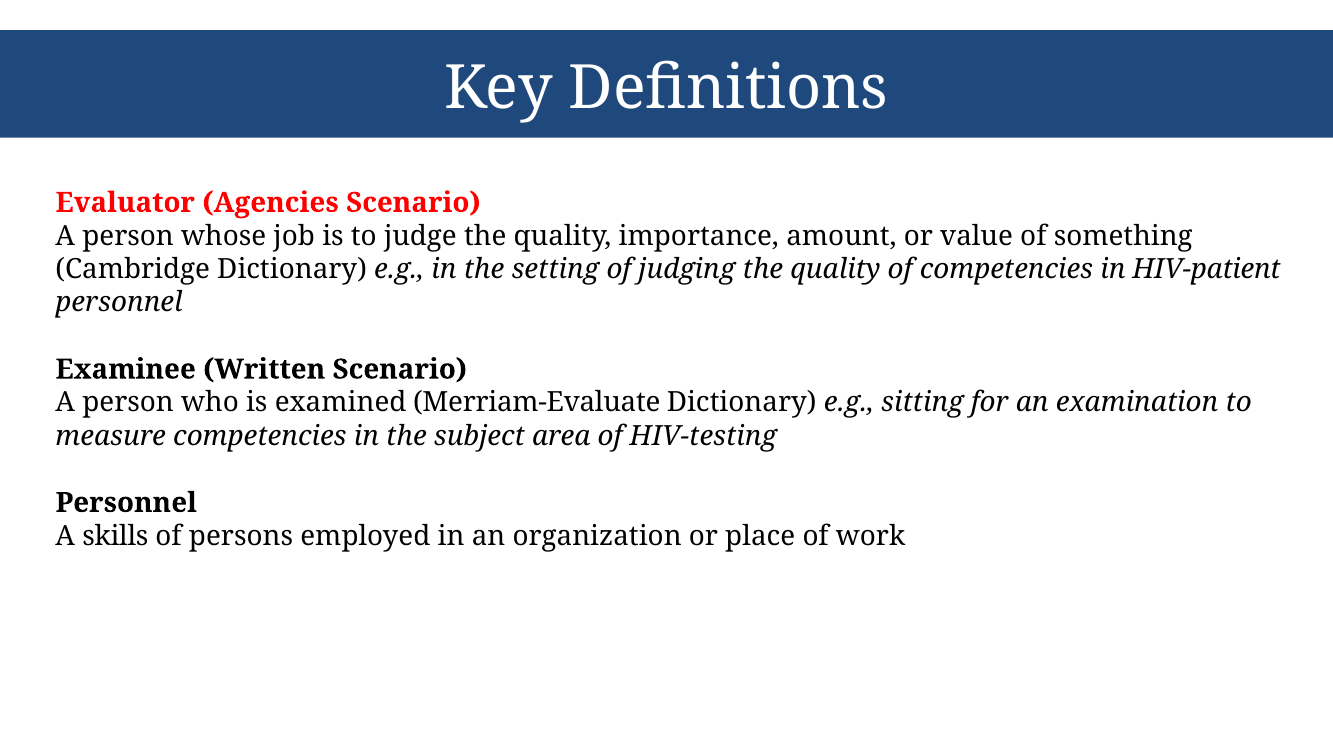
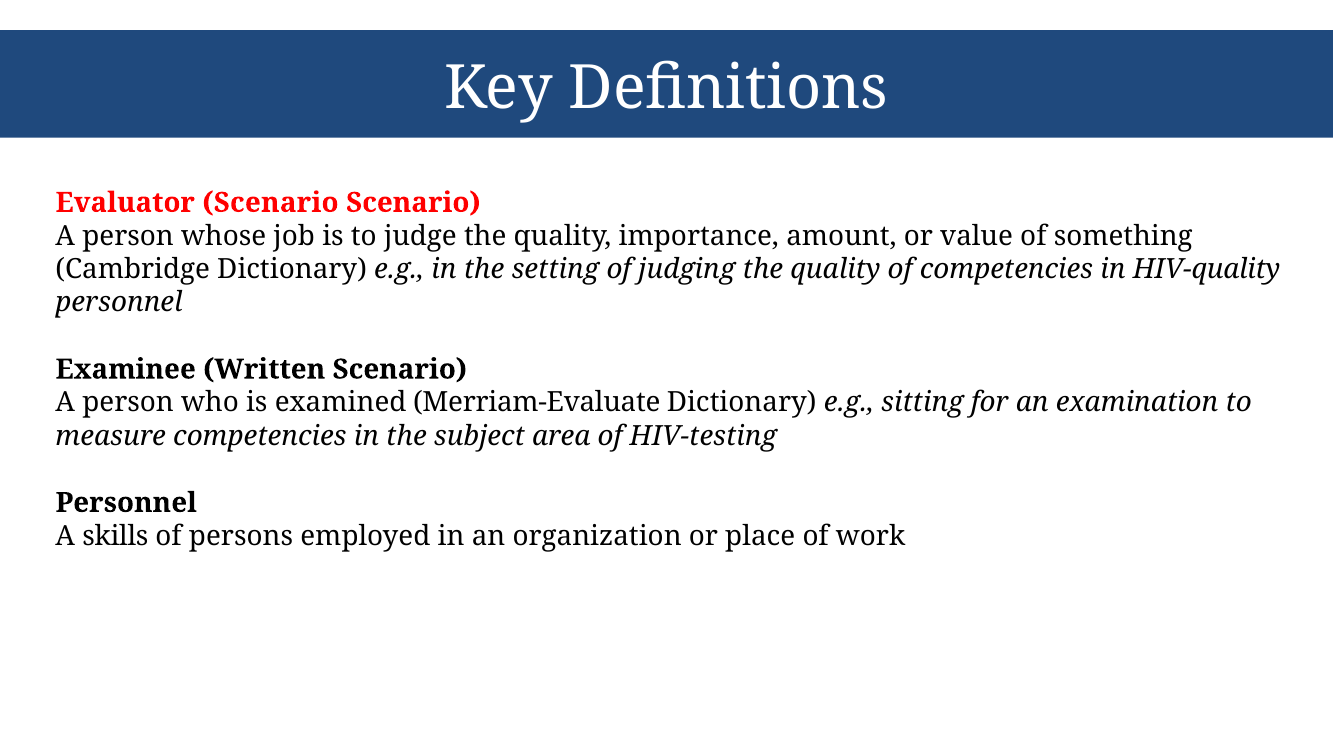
Evaluator Agencies: Agencies -> Scenario (270, 203)
HIV-patient: HIV-patient -> HIV-quality (1207, 269)
